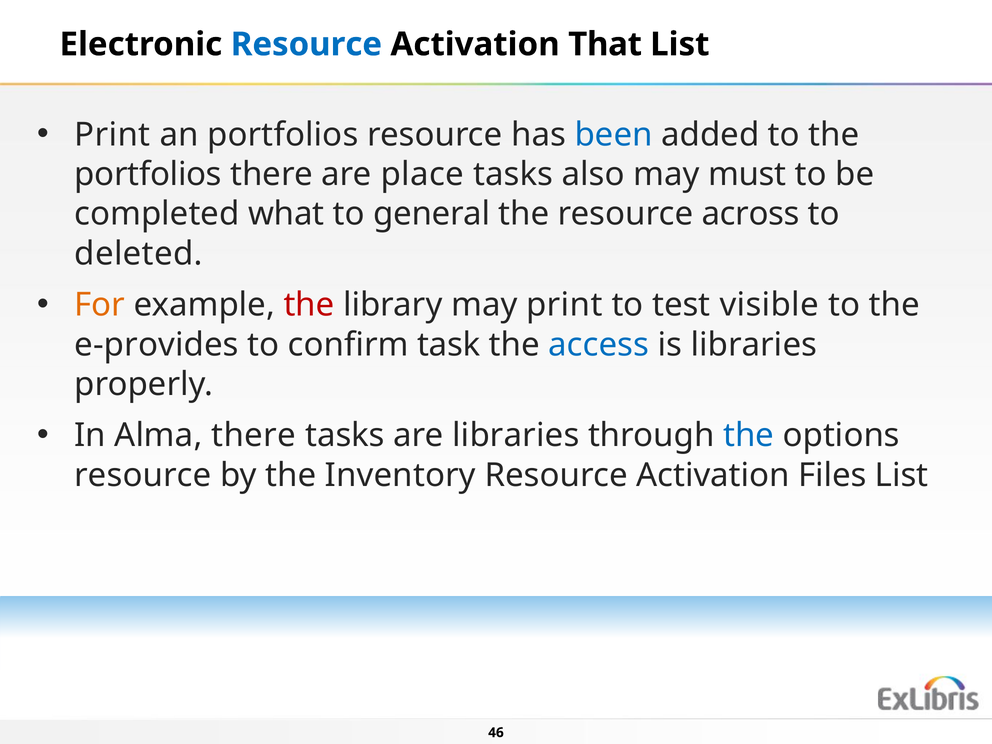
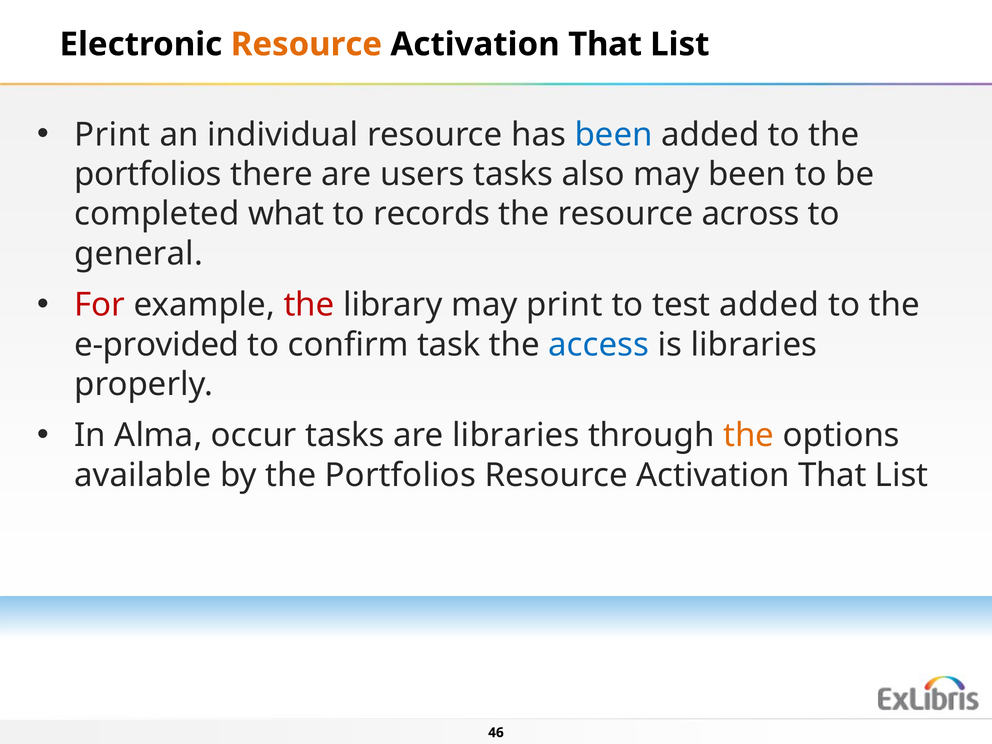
Resource colour: blue -> orange (306, 44)
an portfolios: portfolios -> individual (283, 135)
place: place -> users (422, 174)
may must: must -> been (747, 174)
general: general -> records (432, 214)
deleted: deleted -> general (139, 254)
For colour: orange -> red (100, 305)
test visible: visible -> added (769, 305)
e-provides: e-provides -> e-provided (157, 345)
Alma there: there -> occur (254, 436)
the colour: blue -> orange (749, 436)
resource: resource -> available (143, 475)
by the Inventory: Inventory -> Portfolios (400, 475)
Files: Files -> That (832, 475)
